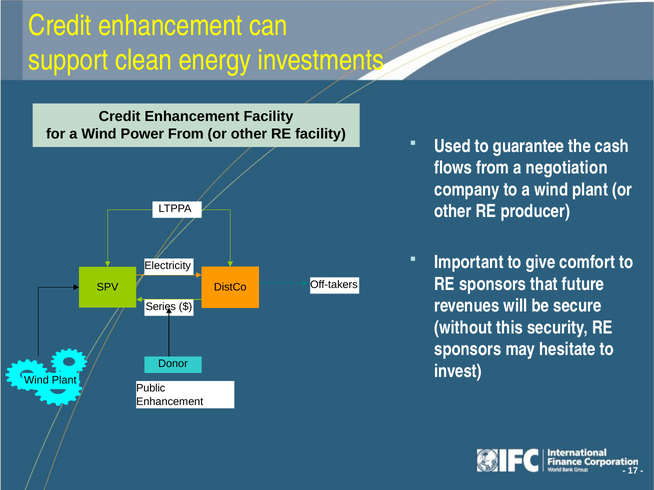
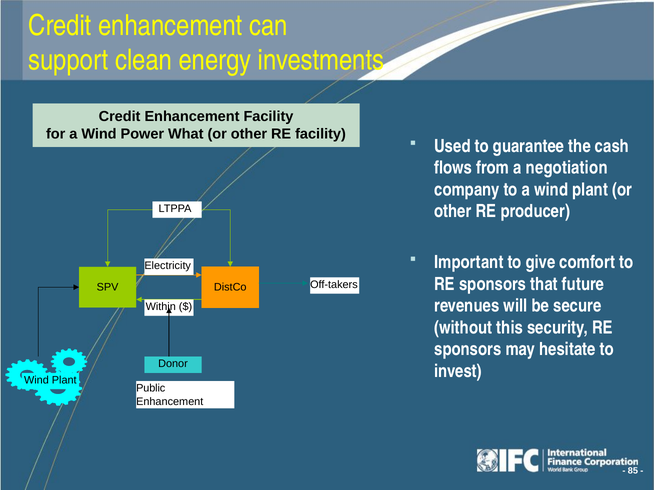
Power From: From -> What (186, 134)
Series: Series -> Within (161, 307)
17: 17 -> 85 (633, 471)
